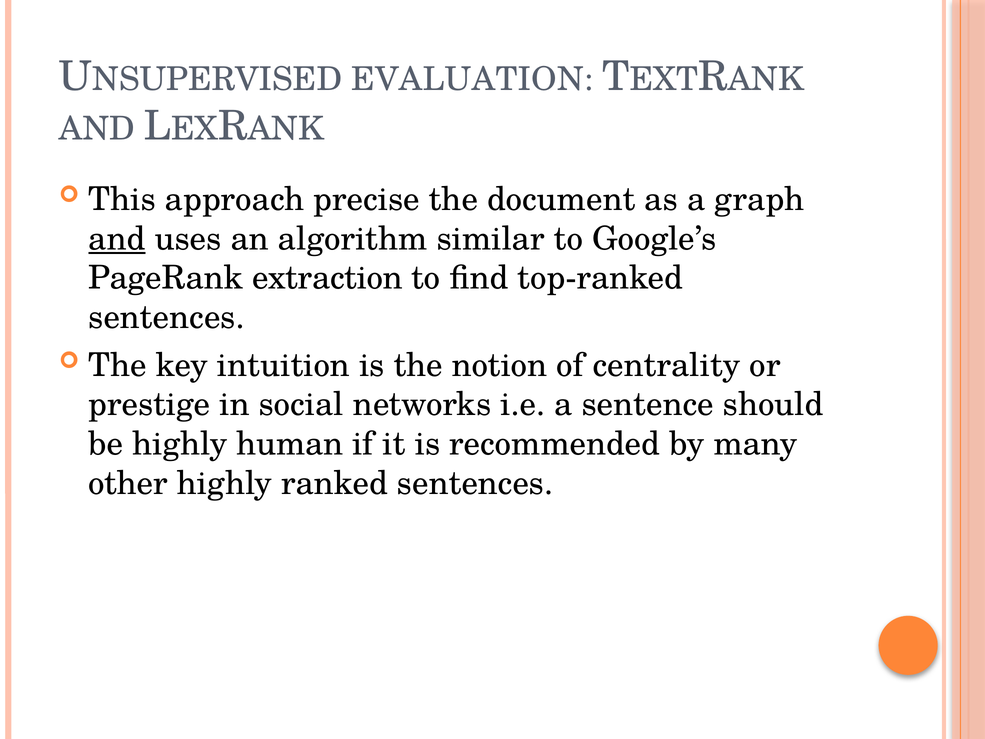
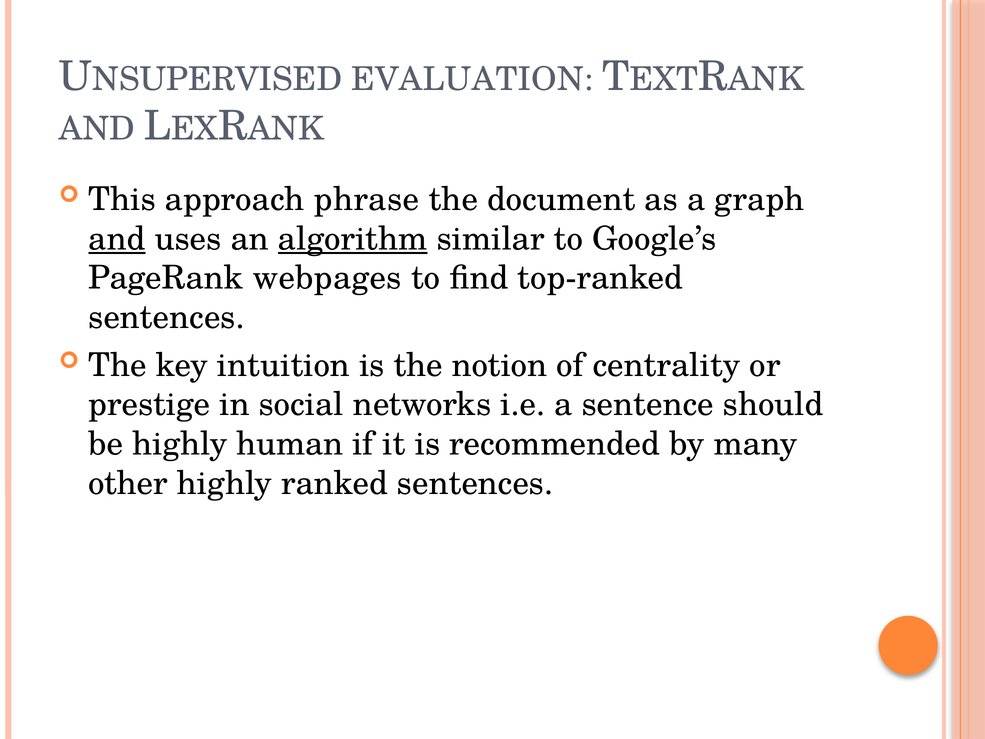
precise: precise -> phrase (366, 199)
algorithm underline: none -> present (353, 239)
extraction: extraction -> webpages (327, 278)
